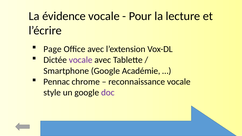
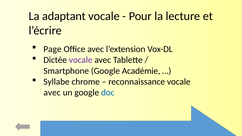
évidence: évidence -> adaptant (64, 16)
Pennac: Pennac -> Syllabe (56, 82)
style: style -> avec (52, 93)
doc colour: purple -> blue (108, 93)
